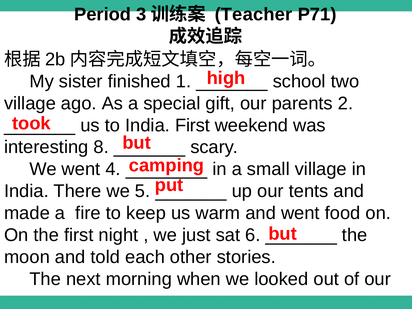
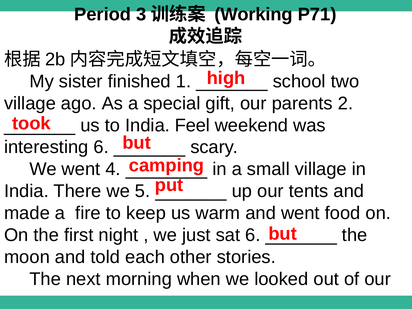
Teacher: Teacher -> Working (254, 14)
India First: First -> Feel (192, 125)
interesting 8: 8 -> 6 (101, 147)
